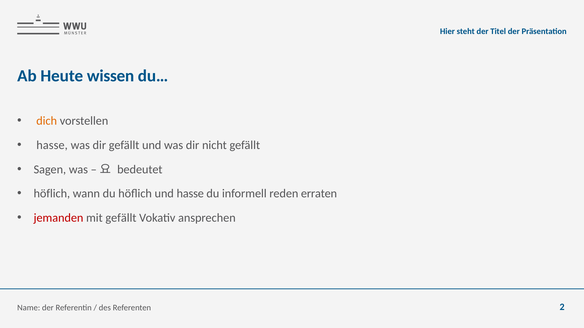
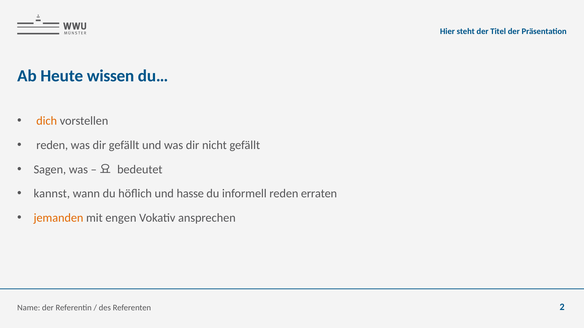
hasse: hasse -> reden (52, 145)
höflich: höflich -> kannst (52, 194)
jemanden colour: red -> orange (58, 218)
mit gefällt: gefällt -> engen (121, 218)
